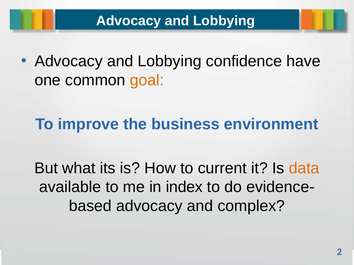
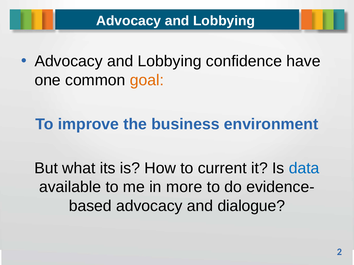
data colour: orange -> blue (304, 168)
index: index -> more (184, 187)
complex: complex -> dialogue (251, 206)
